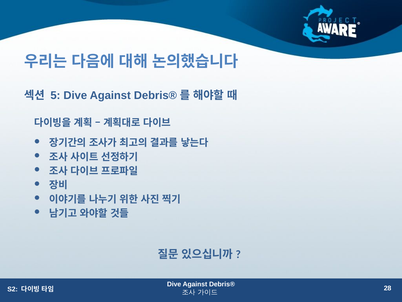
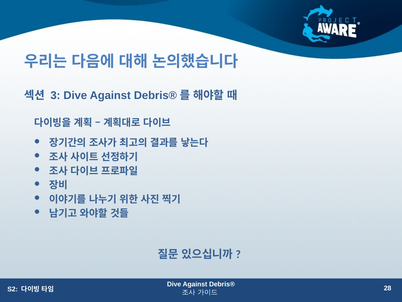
5: 5 -> 3 (55, 95)
